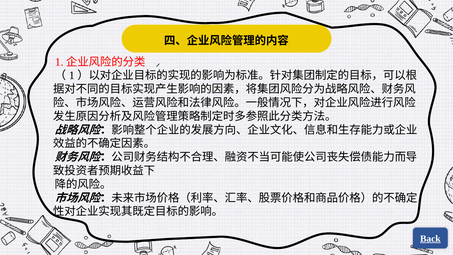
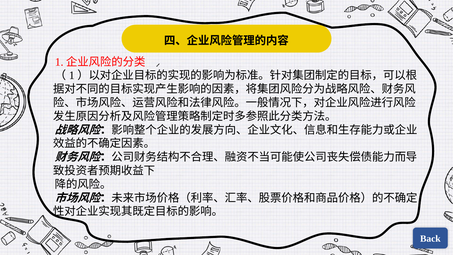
Back underline: present -> none (430, 239)
